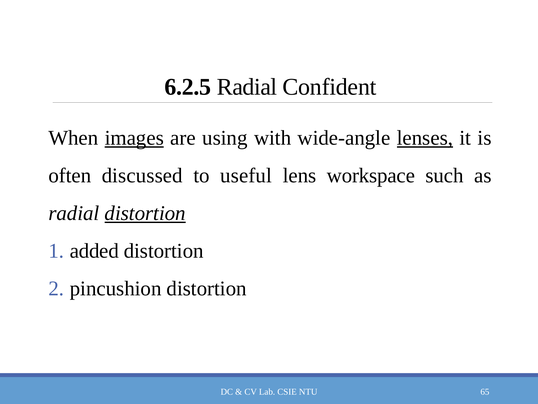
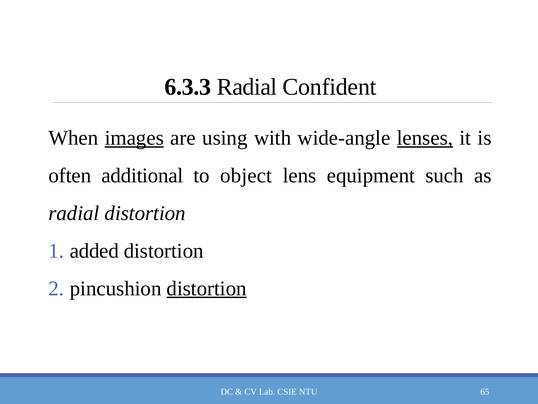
6.2.5: 6.2.5 -> 6.3.3 (188, 87)
discussed: discussed -> additional (142, 175)
useful: useful -> object (246, 175)
workspace: workspace -> equipment (371, 175)
distortion underline: present -> none (145, 213)
distortion underline: none -> present (207, 288)
